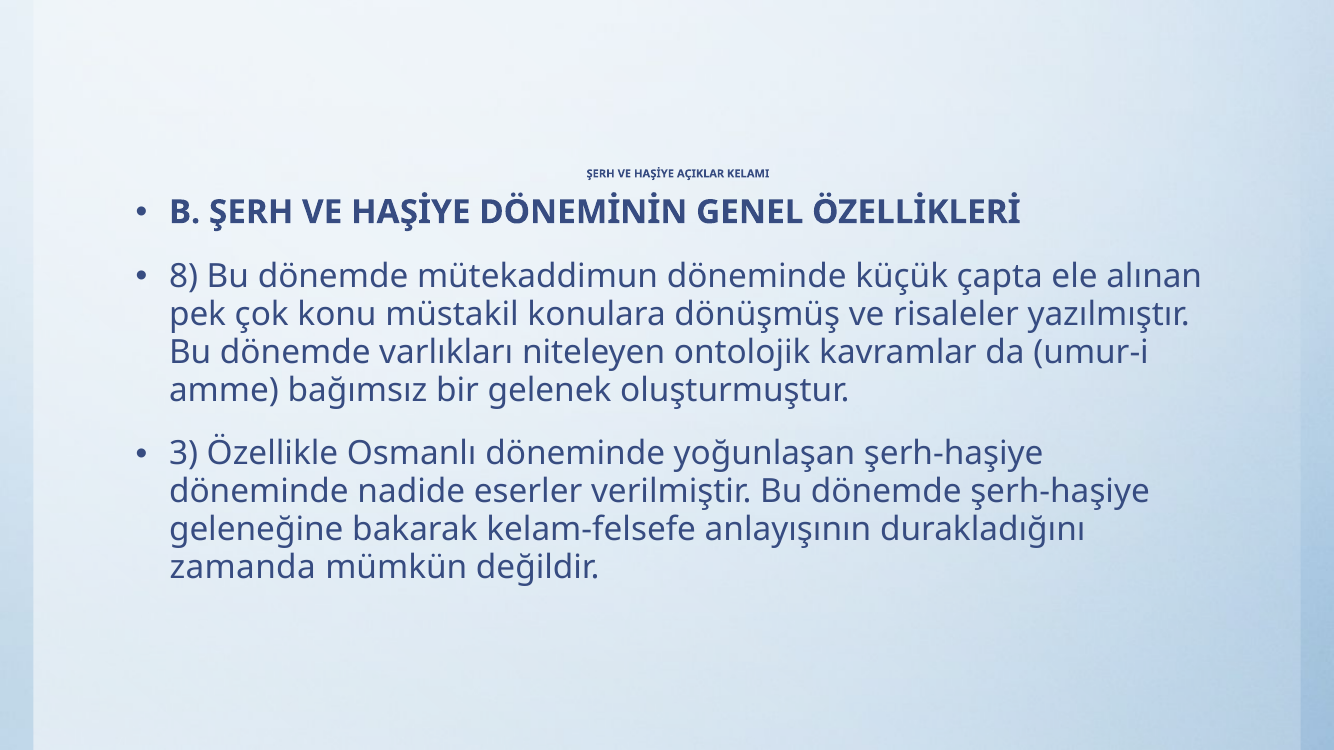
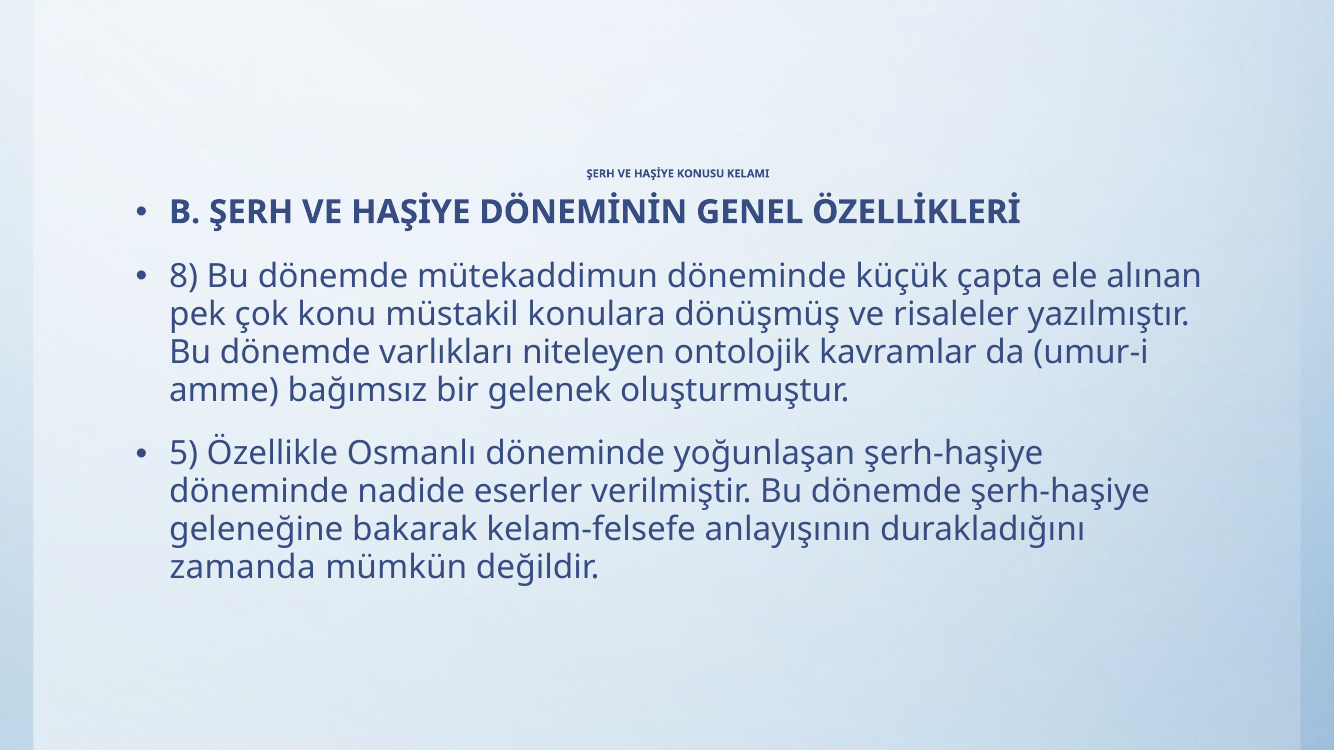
AÇIKLAR: AÇIKLAR -> KONUSU (701, 174)
3: 3 -> 5 (184, 454)
